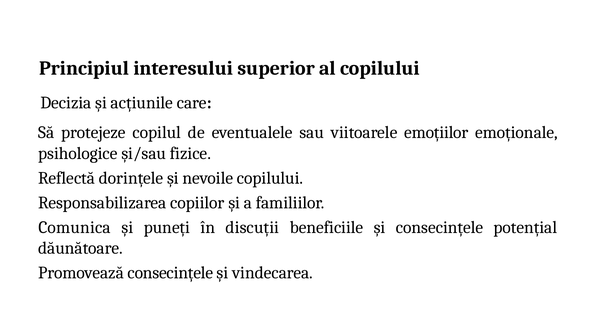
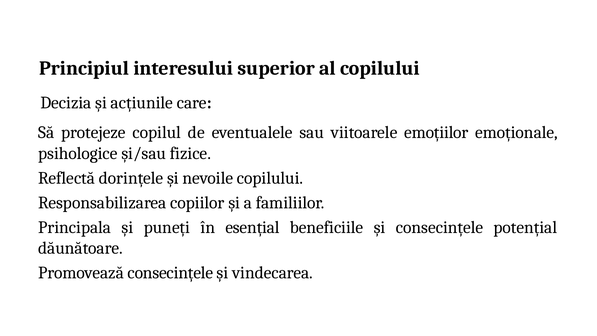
Comunica: Comunica -> Principala (75, 227)
discuții: discuții -> esențial (253, 227)
